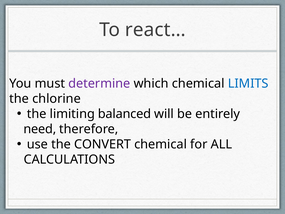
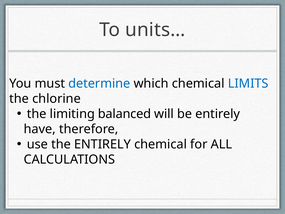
react…: react… -> units… (155, 30)
determine colour: purple -> blue (99, 83)
need: need -> have (40, 129)
the CONVERT: CONVERT -> ENTIRELY (103, 144)
